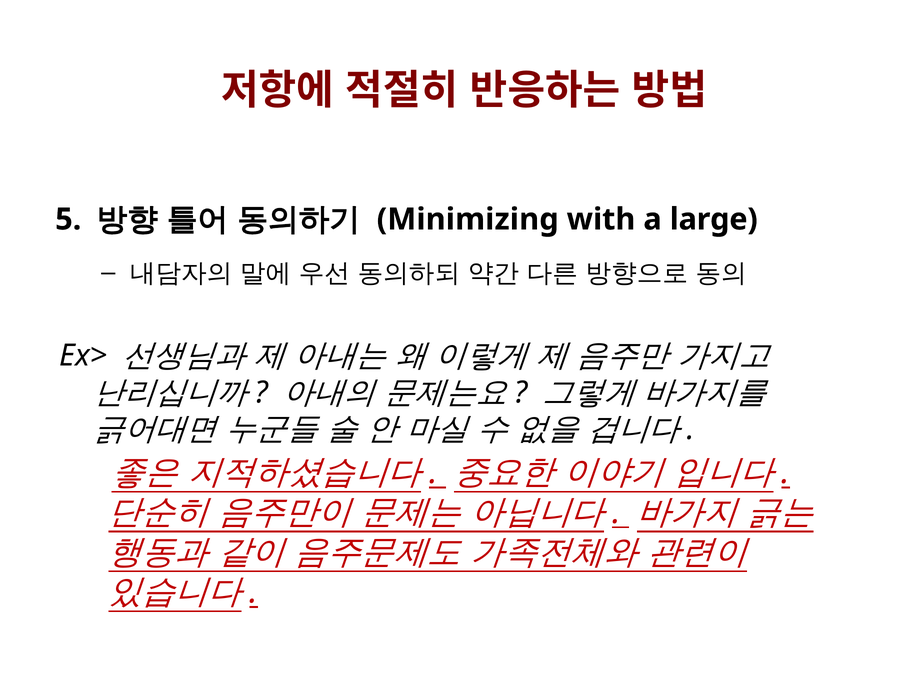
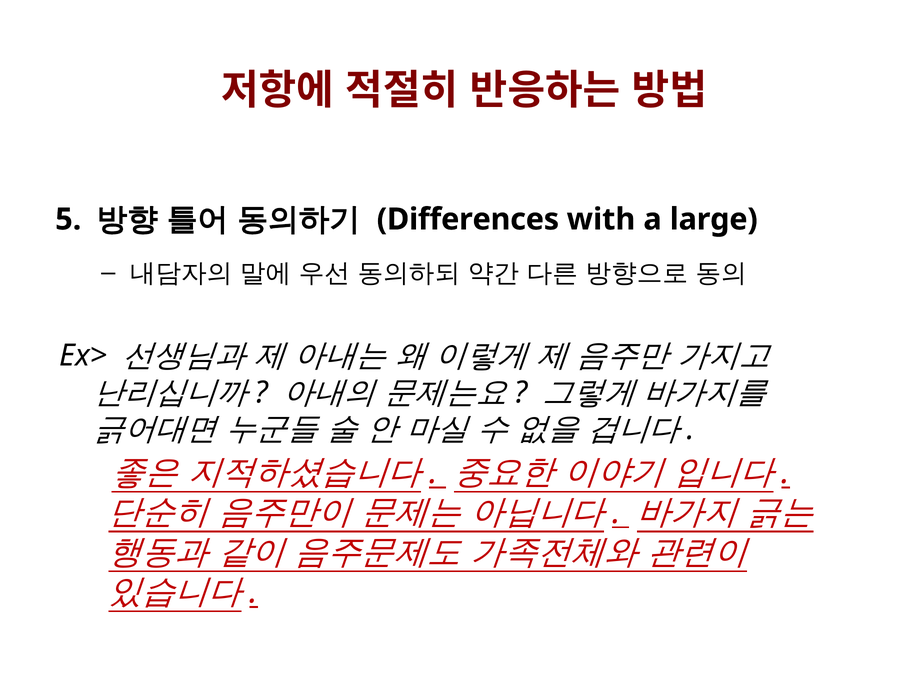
Minimizing: Minimizing -> Differences (468, 219)
